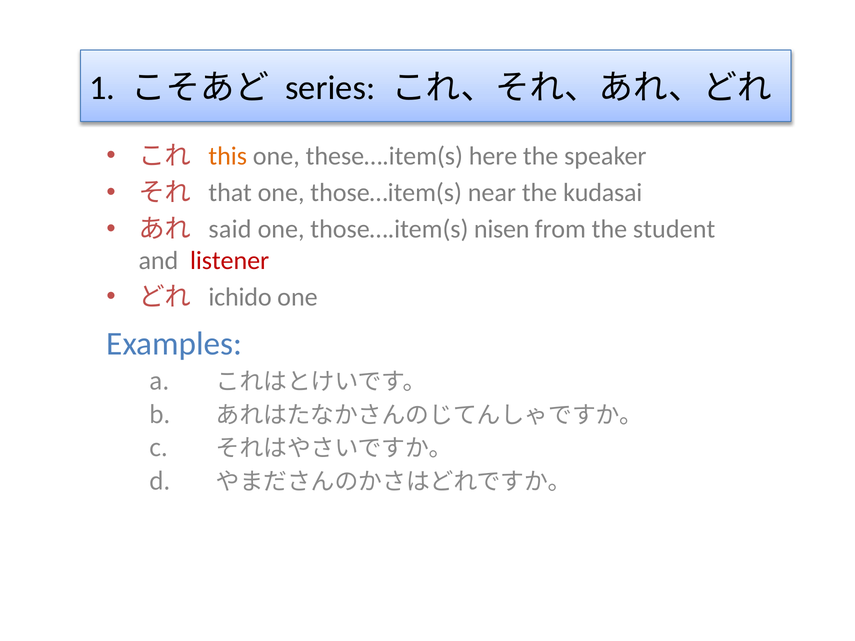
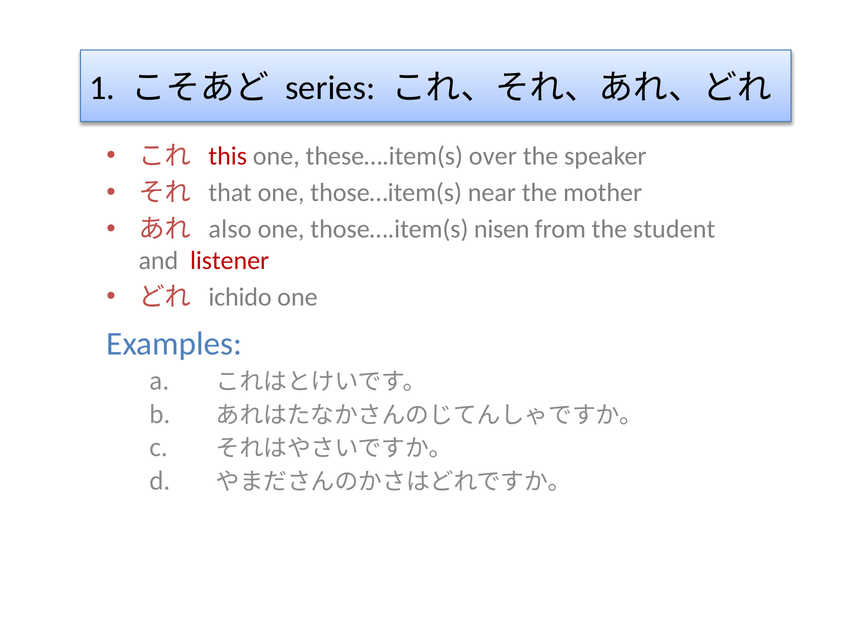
this colour: orange -> red (228, 156)
here: here -> over (493, 156)
kudasai: kudasai -> mother (603, 193)
said: said -> also (230, 229)
